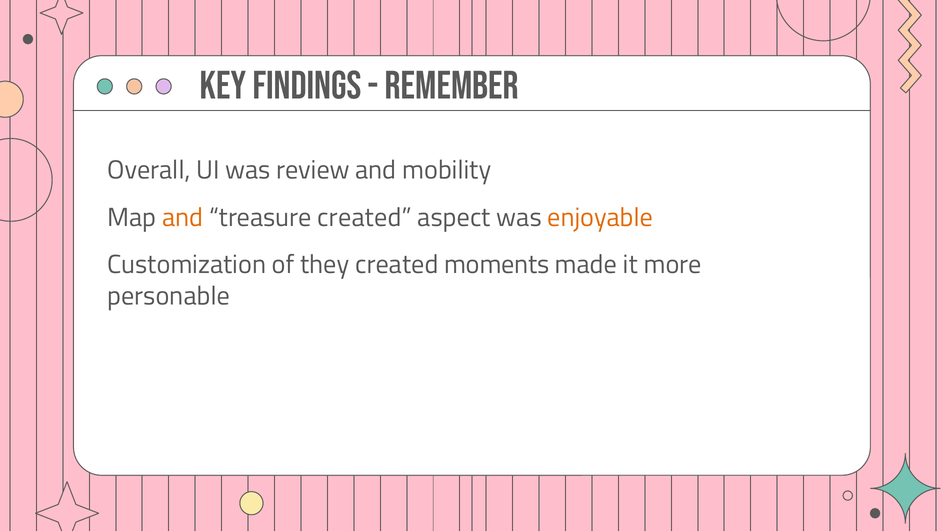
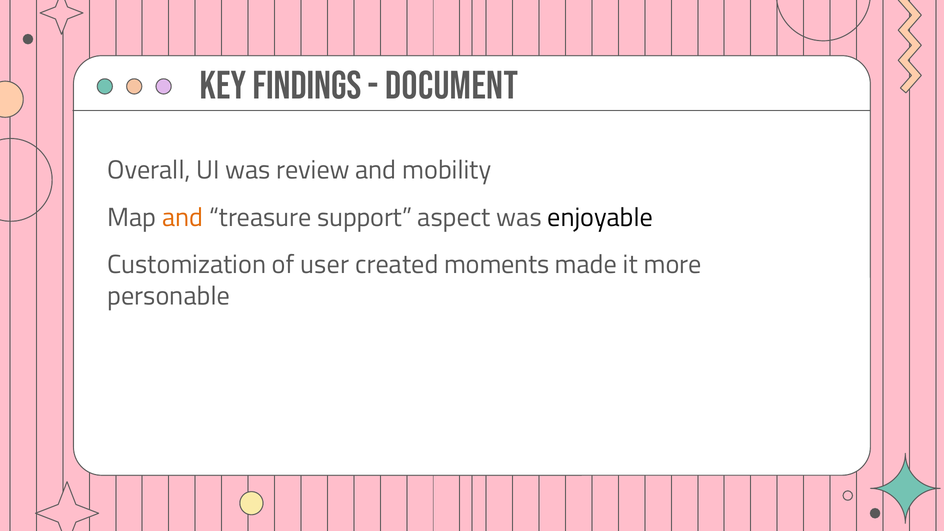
Remember: Remember -> Document (452, 86)
treasure created: created -> support (365, 217)
enjoyable colour: orange -> black (600, 217)
they: they -> user (325, 265)
